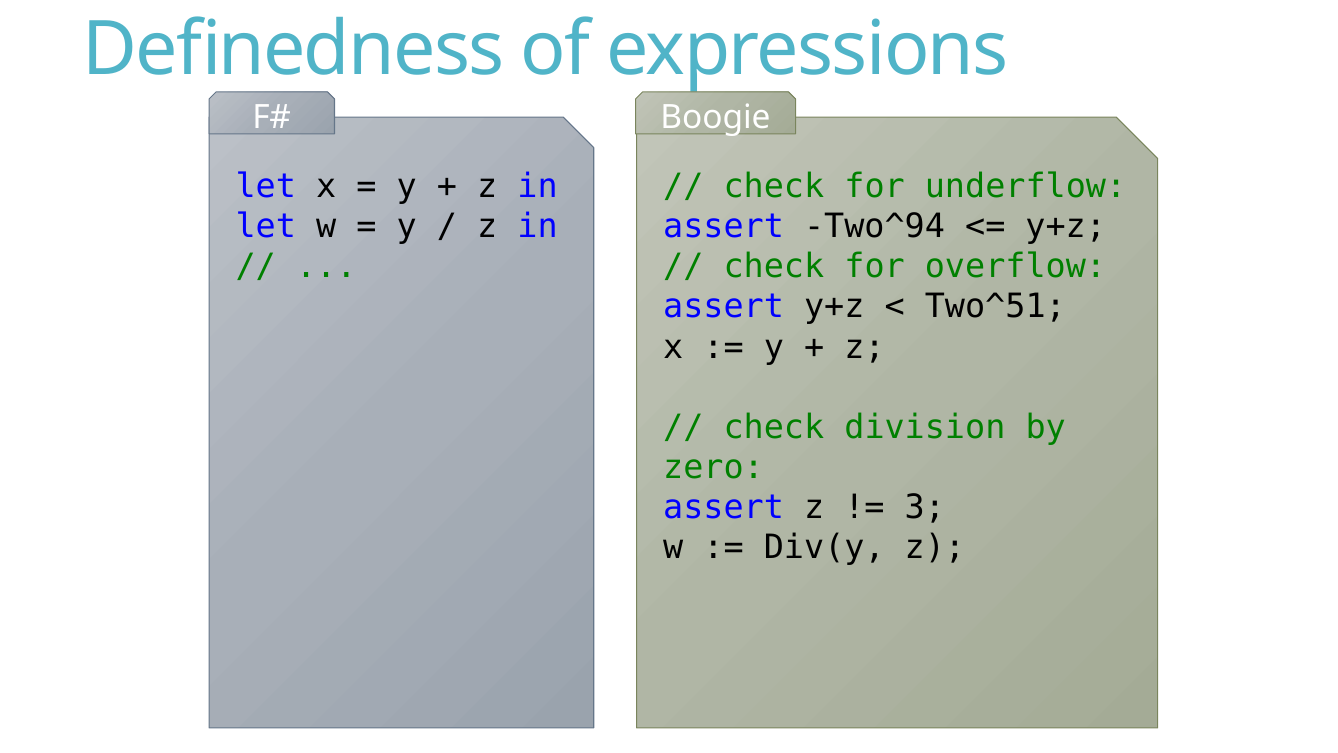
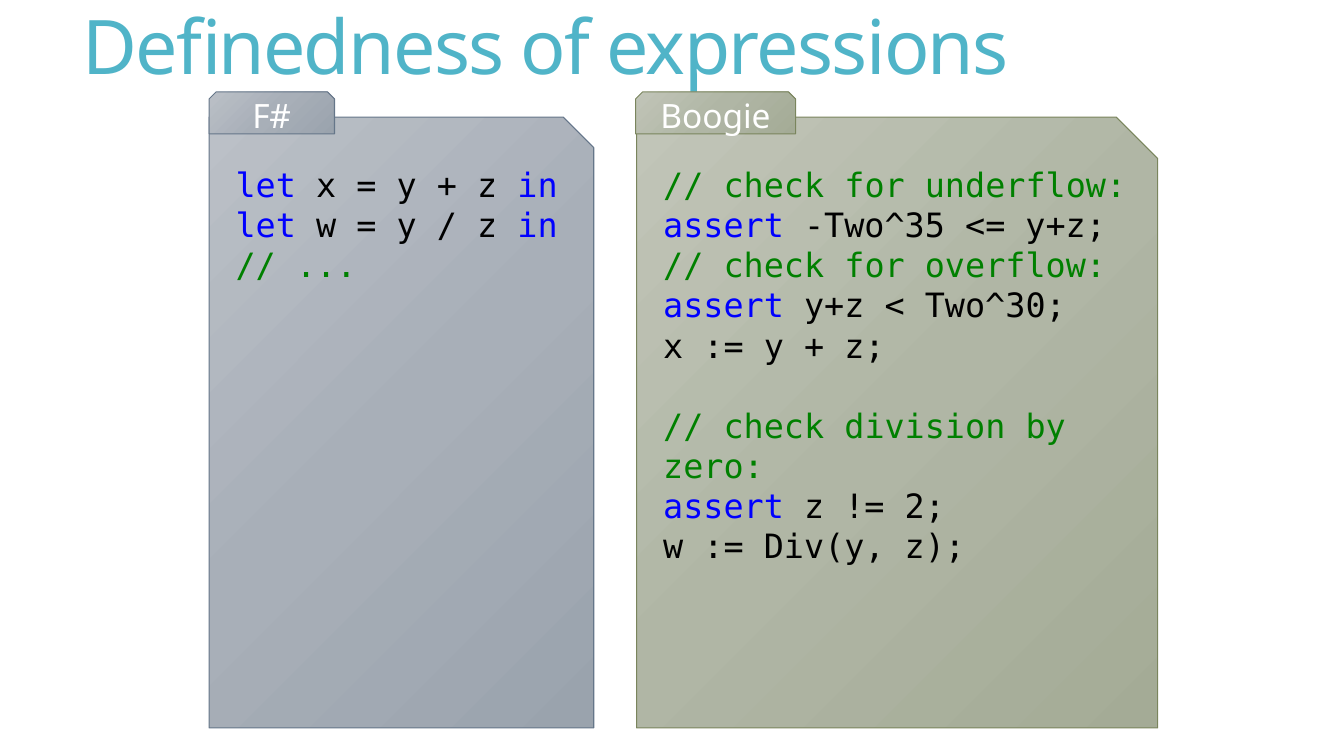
Two^94: Two^94 -> Two^35 (874, 226)
Two^51: Two^51 -> Two^30 (995, 307)
3: 3 -> 2 (925, 507)
